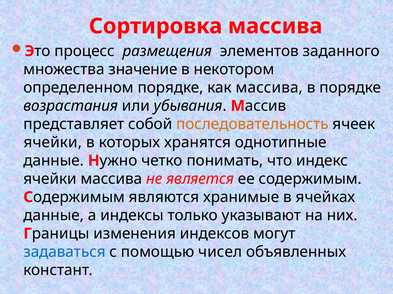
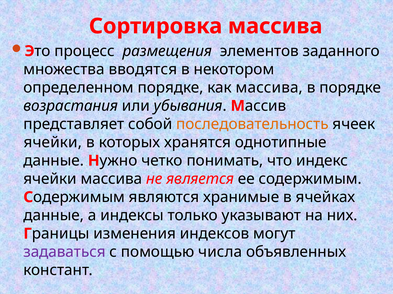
значение: значение -> вводятся (143, 70)
задаваться colour: blue -> purple (64, 253)
чисел: чисел -> числа (220, 253)
